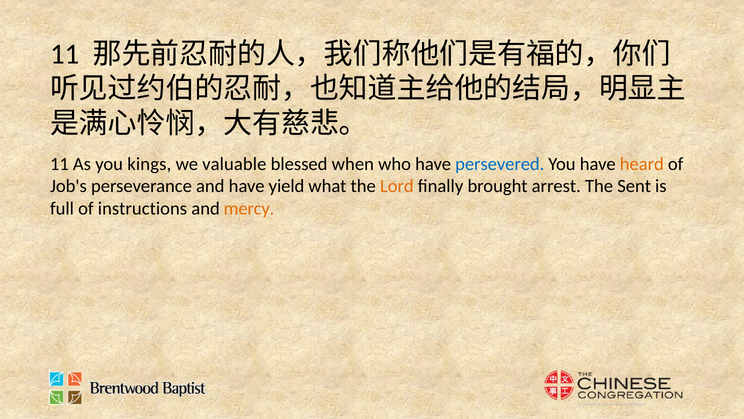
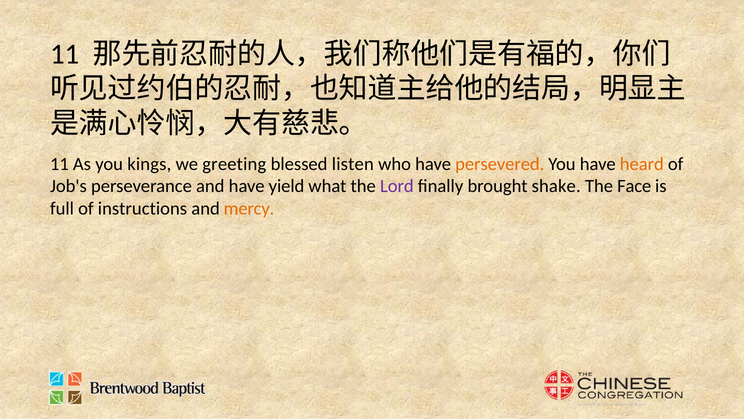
valuable: valuable -> greeting (234, 164)
when: when -> listen (353, 164)
persevered colour: blue -> orange (500, 164)
Lord colour: orange -> purple (397, 186)
arrest: arrest -> shake (556, 186)
Sent: Sent -> Face (634, 186)
